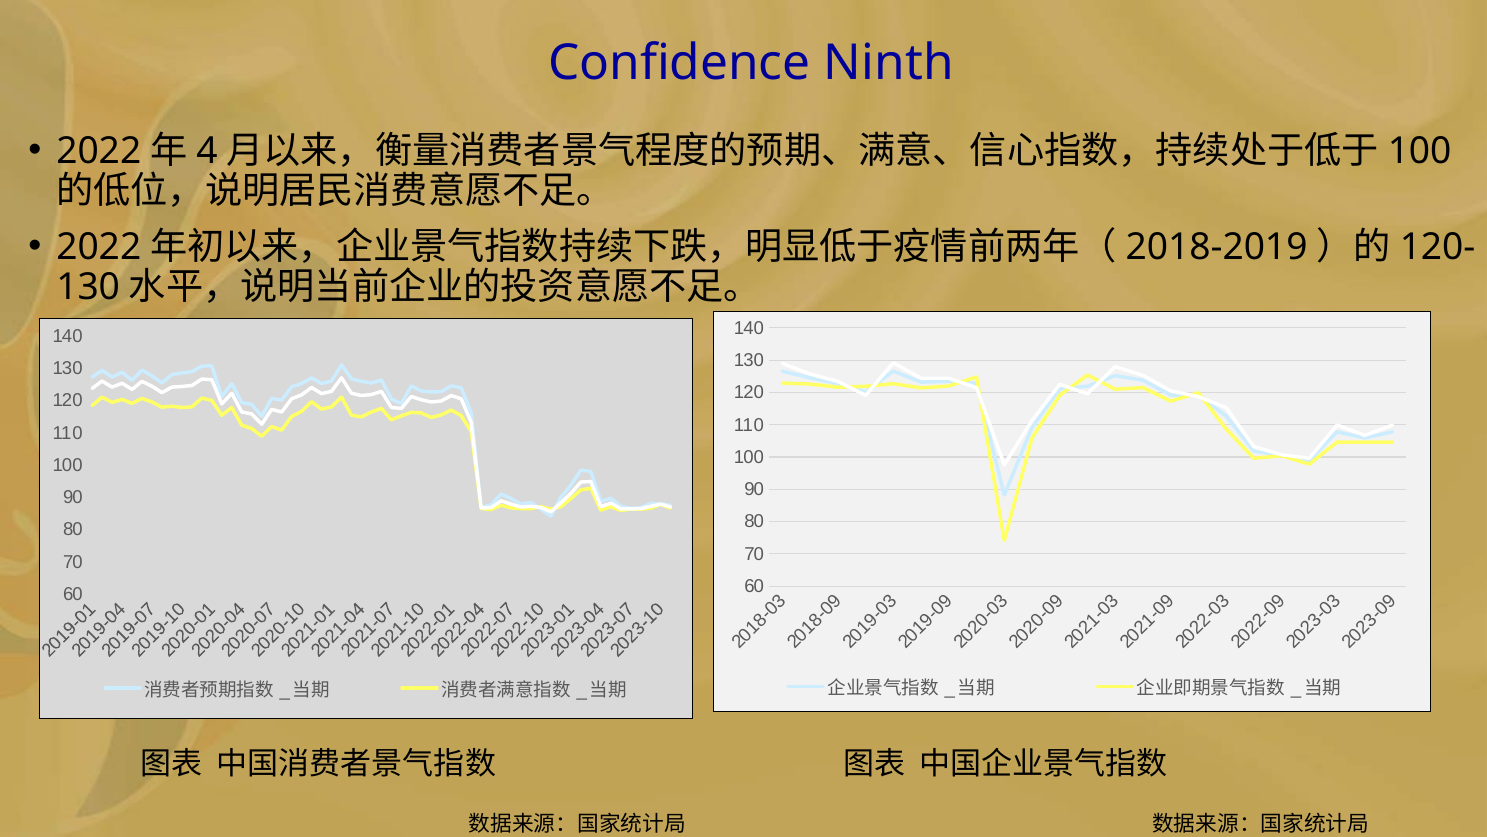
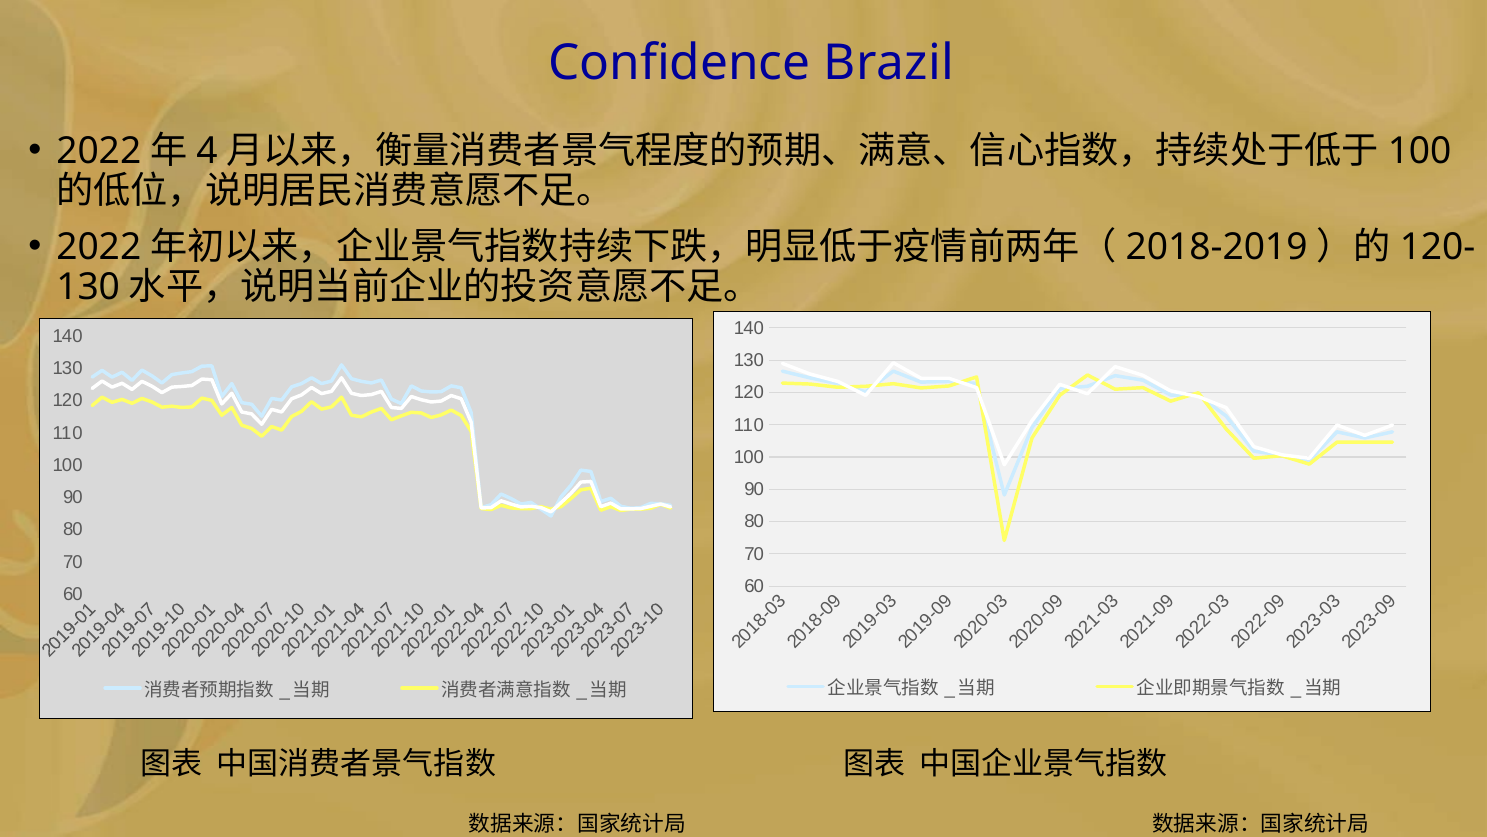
Ninth: Ninth -> Brazil (889, 63)
